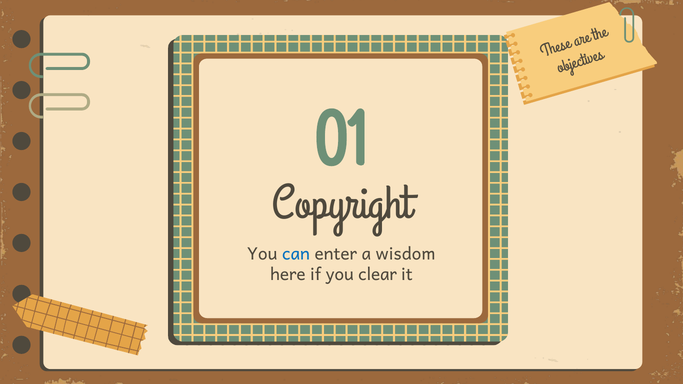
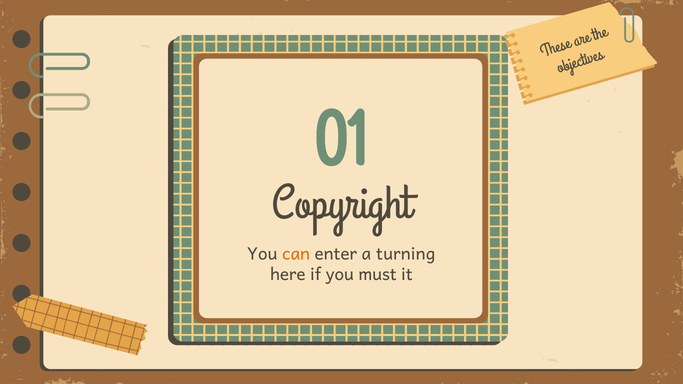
can colour: blue -> orange (296, 254)
wisdom: wisdom -> turning (406, 254)
clear: clear -> must (378, 275)
